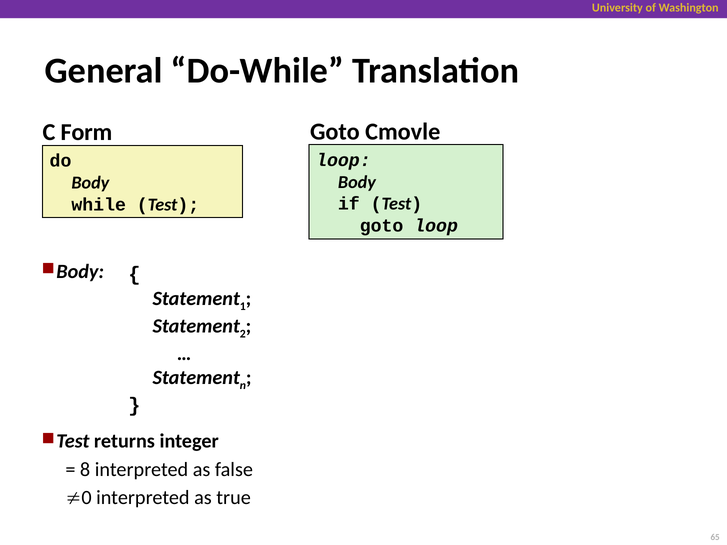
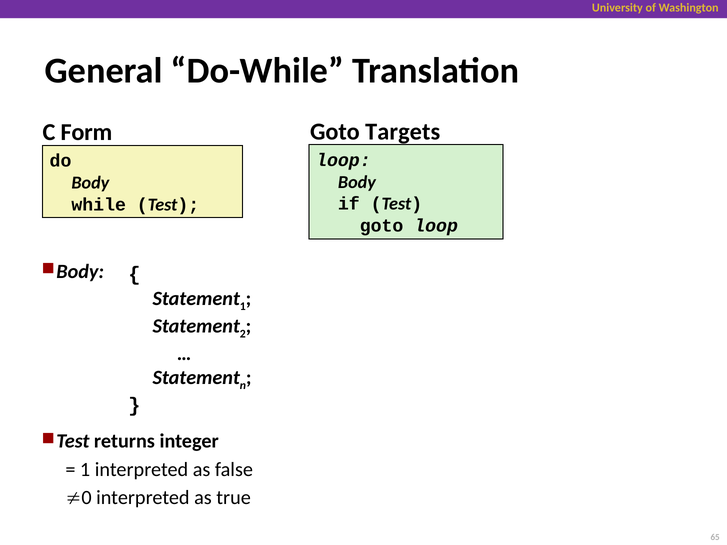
Cmovle: Cmovle -> Targets (403, 132)
8: 8 -> 1 (85, 470)
